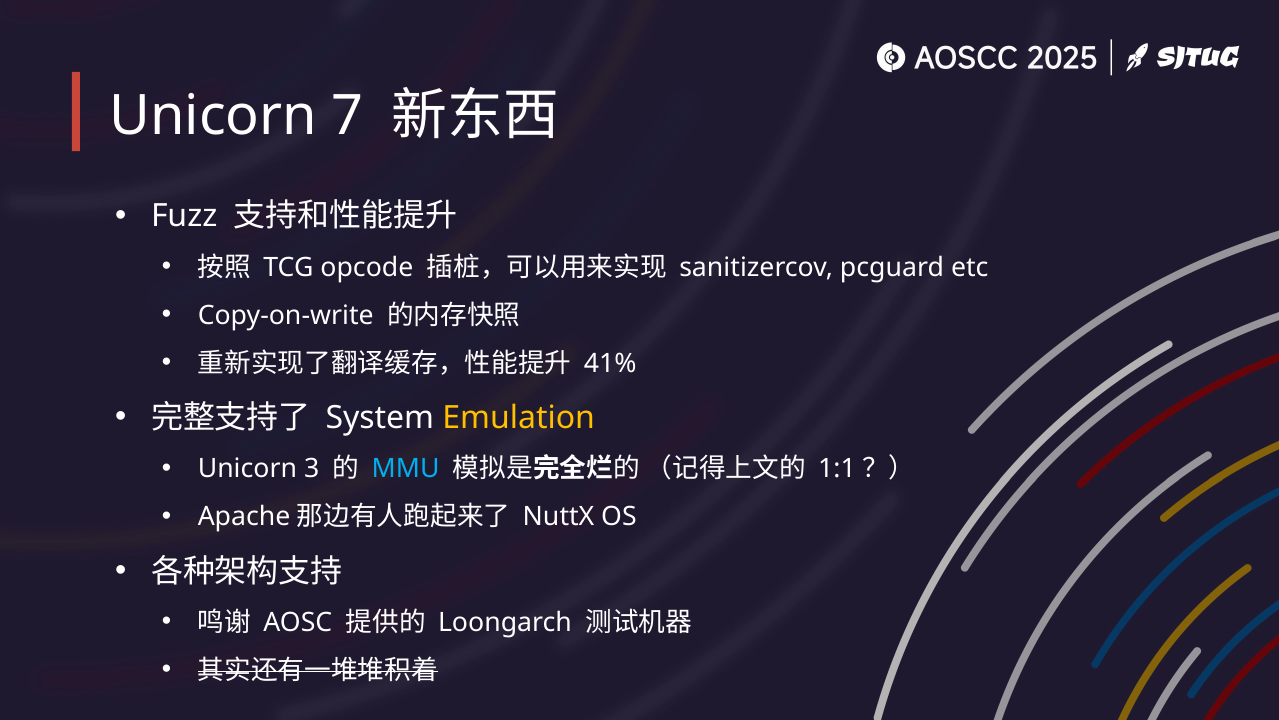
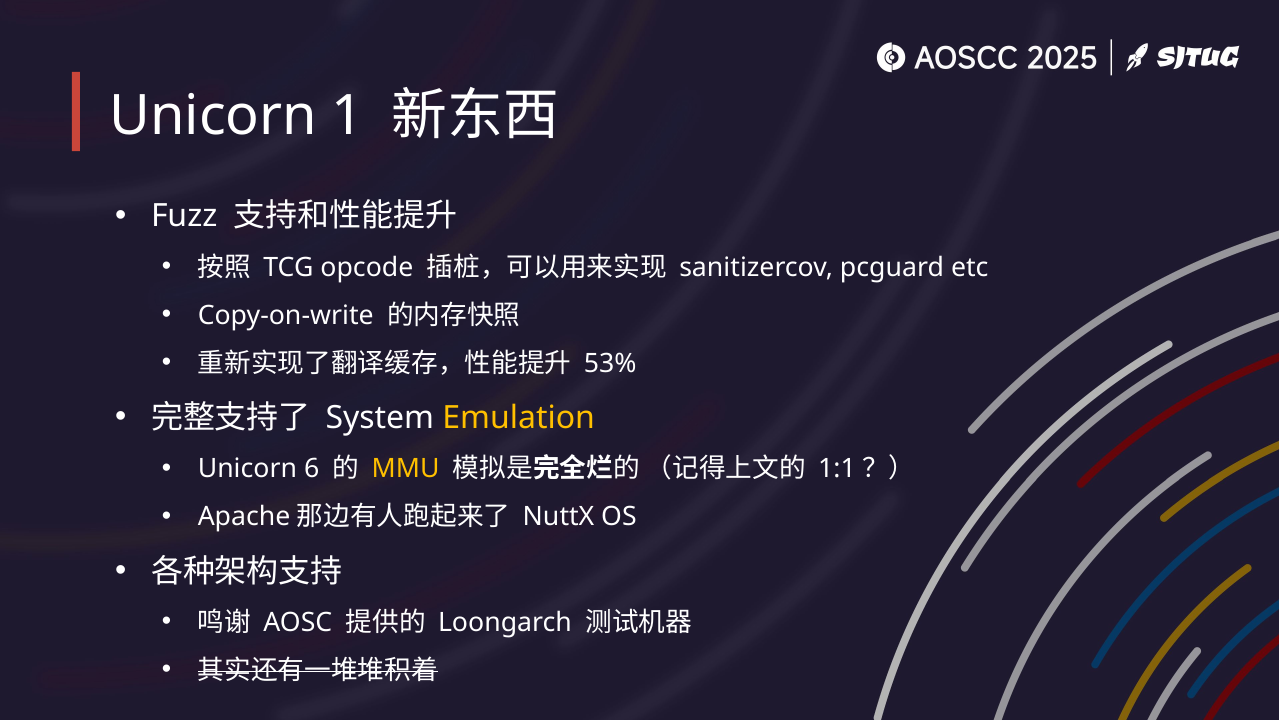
7: 7 -> 1 (348, 116)
41%: 41% -> 53% (610, 363)
3: 3 -> 6 (312, 468)
MMU colour: light blue -> yellow (406, 468)
